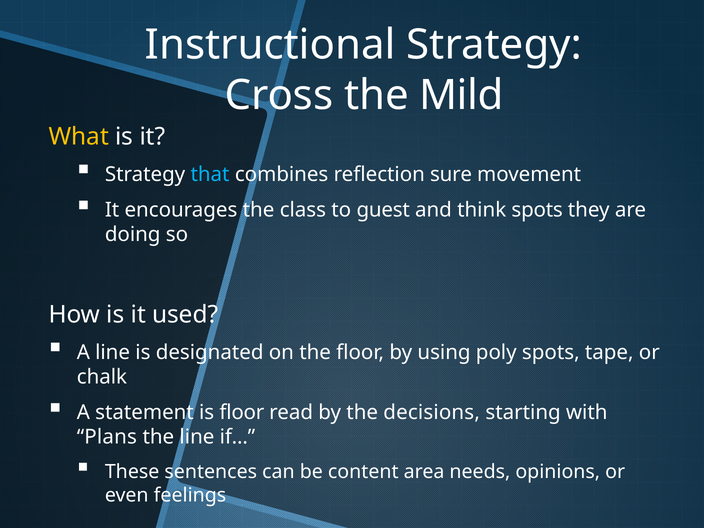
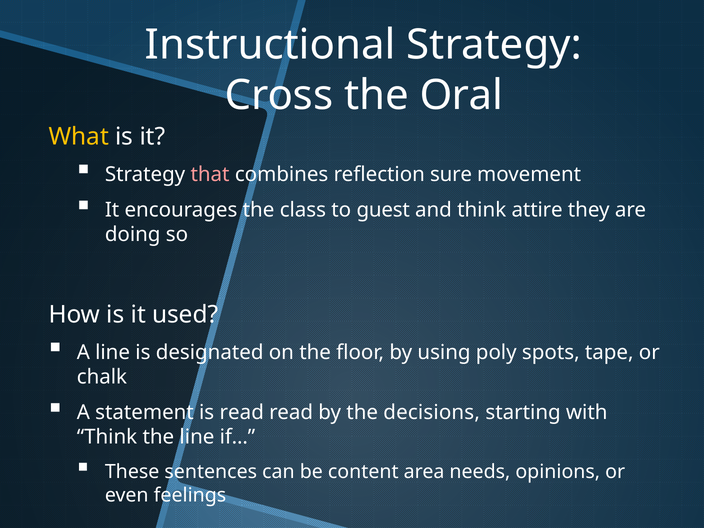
Mild: Mild -> Oral (461, 95)
that colour: light blue -> pink (210, 174)
think spots: spots -> attire (537, 210)
is floor: floor -> read (242, 413)
Plans: Plans -> Think (107, 437)
